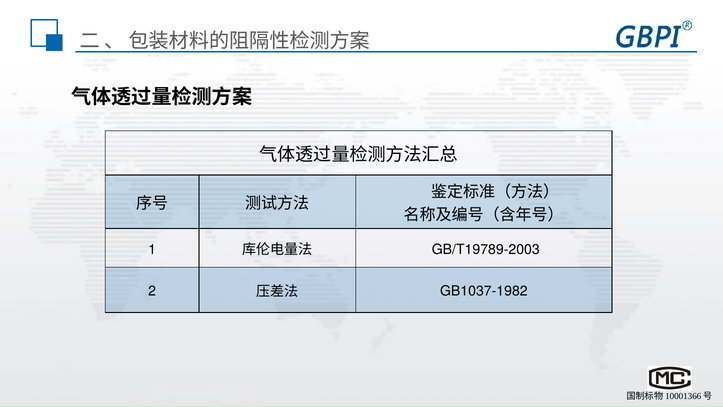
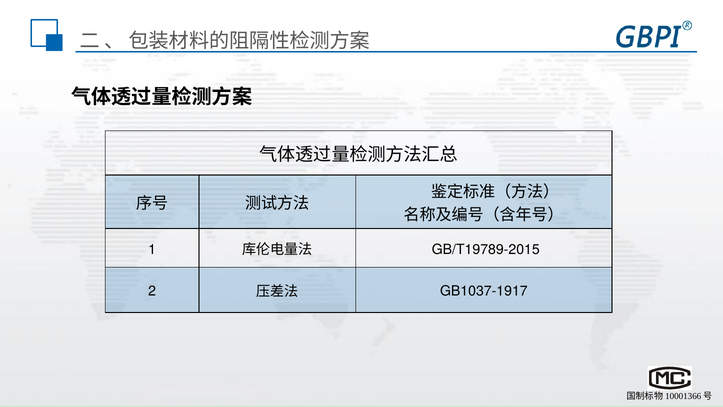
GB/T19789-2003: GB/T19789-2003 -> GB/T19789-2015 (486, 249)
GB1037-1982: GB1037-1982 -> GB1037-1917 (484, 291)
